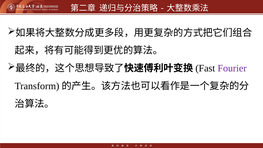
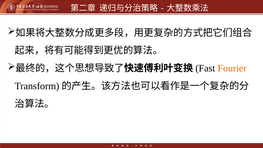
Fourier colour: purple -> orange (232, 68)
